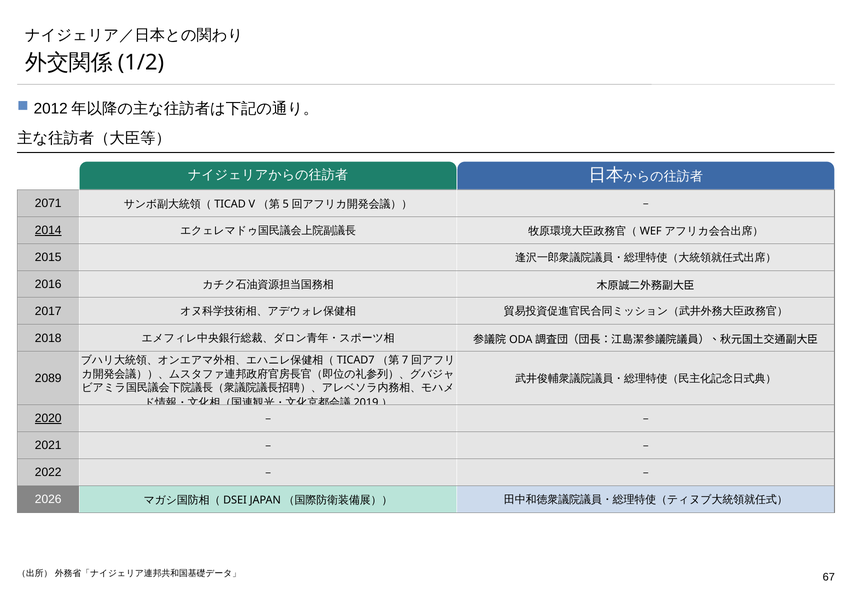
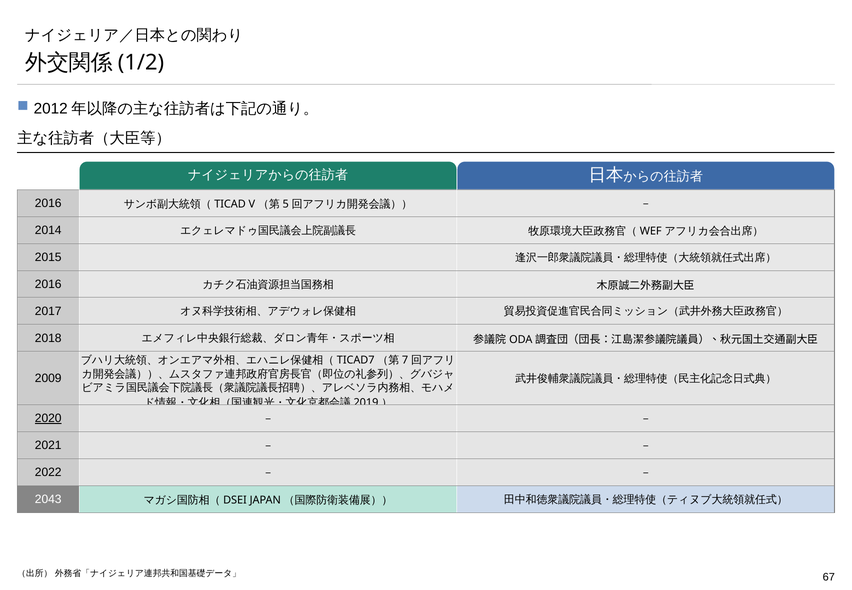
2071: 2071 -> 2016 (48, 203)
2014 underline: present -> none (48, 230)
2089: 2089 -> 2009 (48, 378)
2026: 2026 -> 2043 (48, 499)
